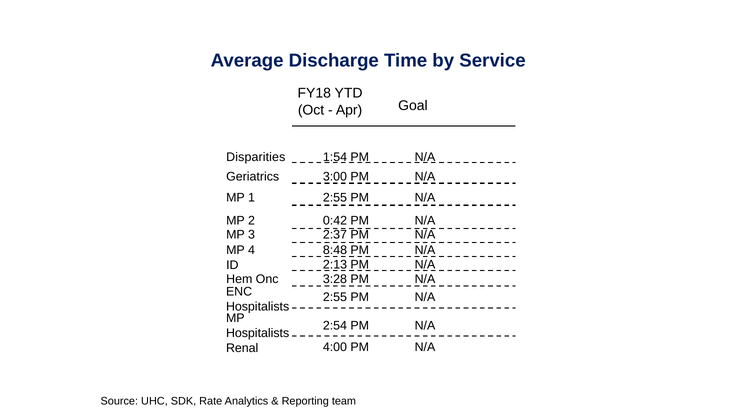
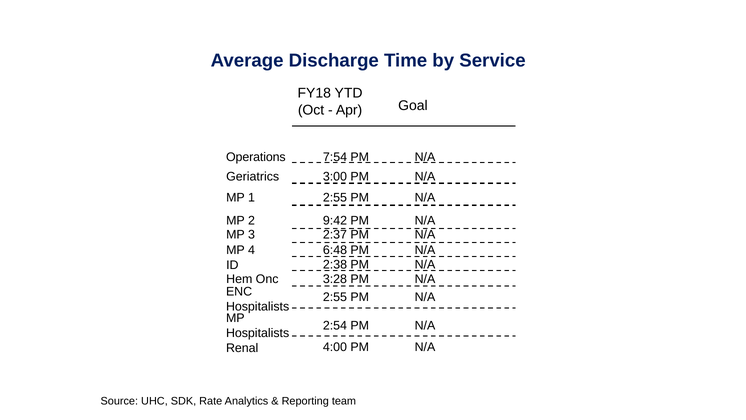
Disparities: Disparities -> Operations (256, 157)
1:54: 1:54 -> 7:54 (335, 157)
0:42: 0:42 -> 9:42 (335, 220)
8:48: 8:48 -> 6:48 (335, 250)
2:13: 2:13 -> 2:38 (335, 264)
